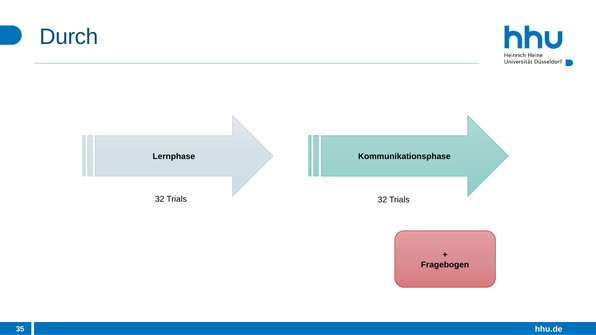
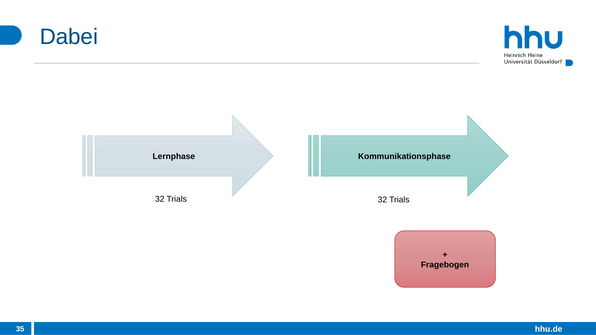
Durch: Durch -> Dabei (69, 37)
